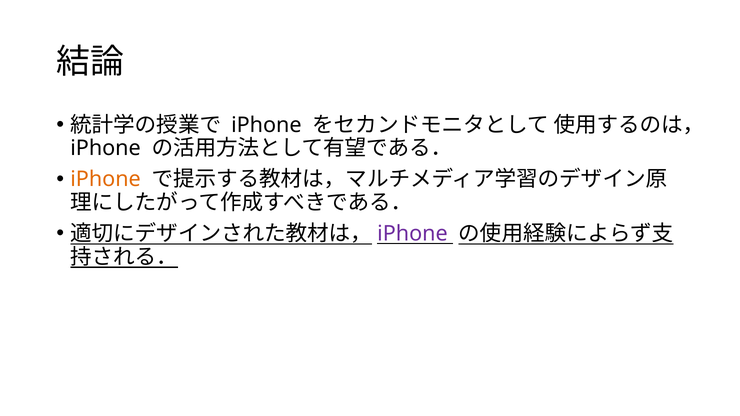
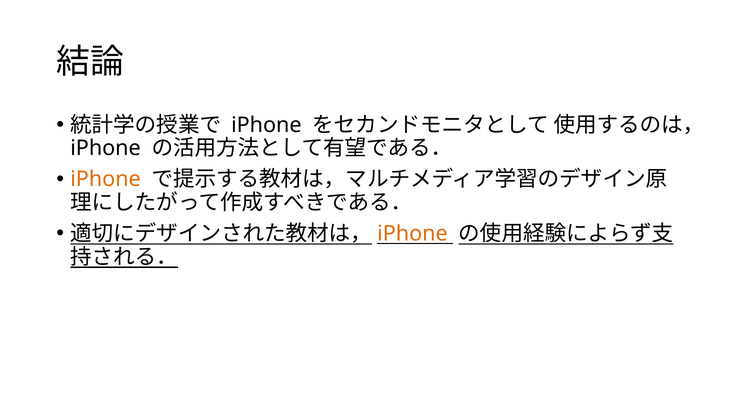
iPhone colour: purple -> orange (412, 234)
